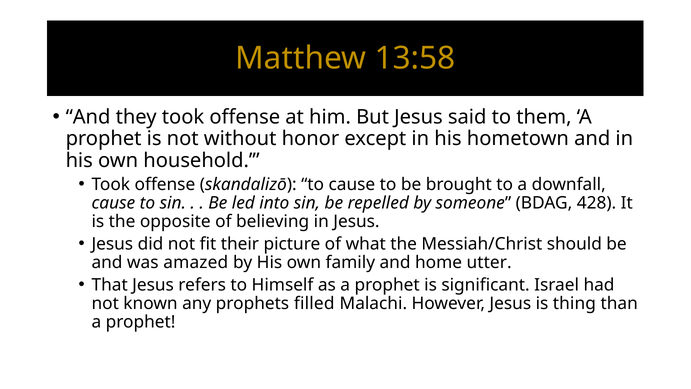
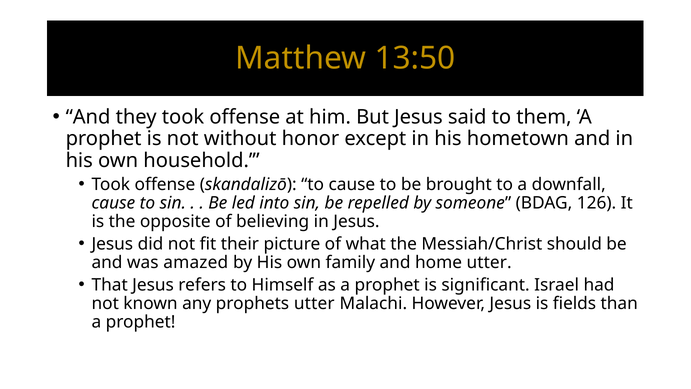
13:58: 13:58 -> 13:50 (415, 58)
428: 428 -> 126 (597, 203)
prophets filled: filled -> utter (314, 303)
thing: thing -> fields (574, 303)
